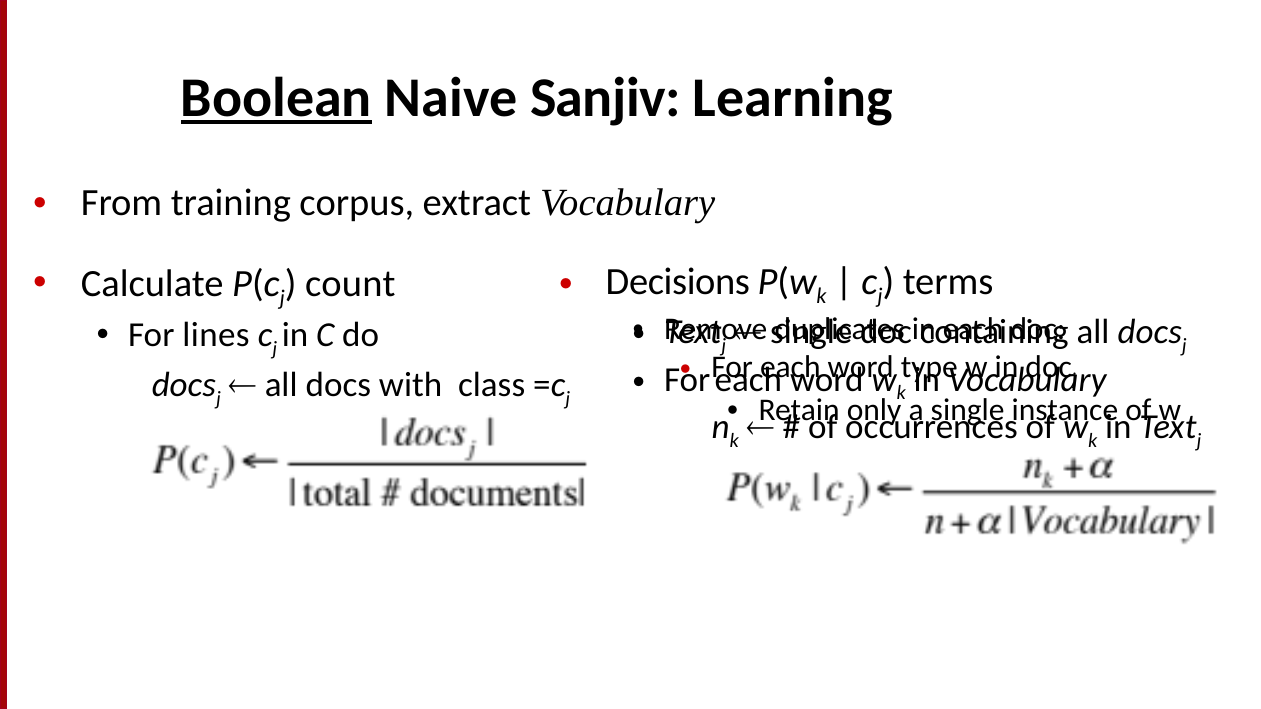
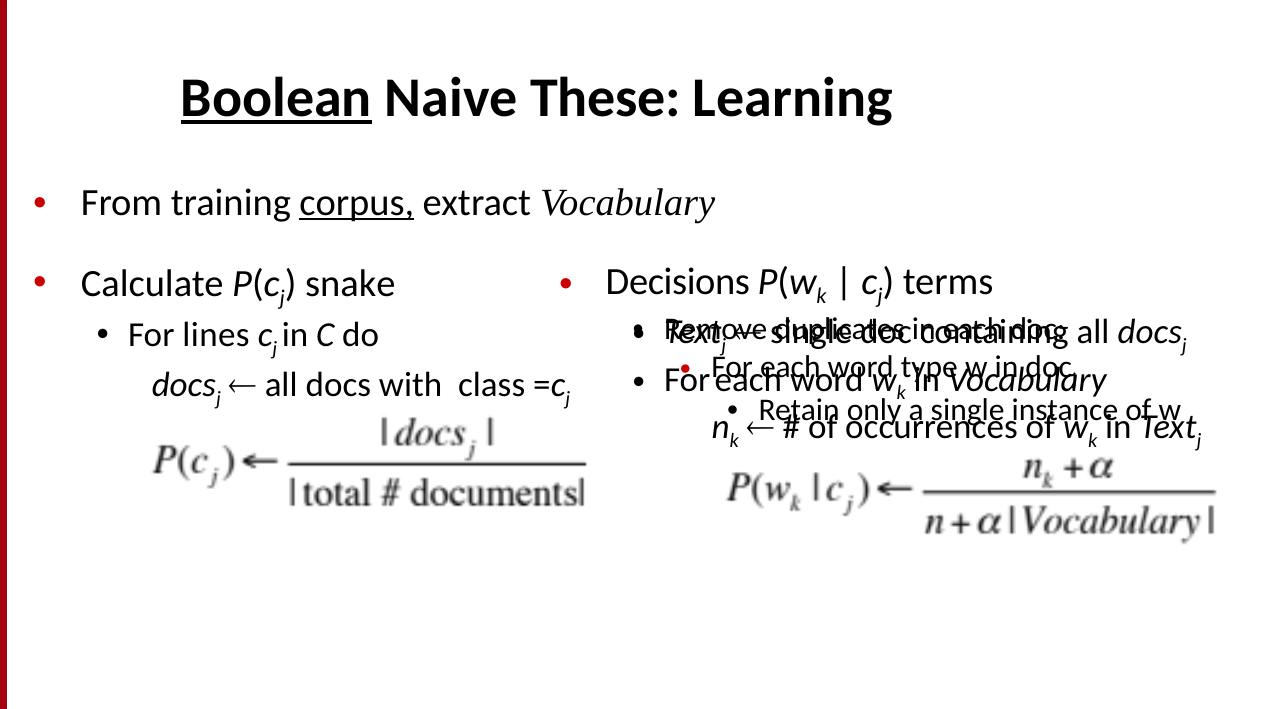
Sanjiv: Sanjiv -> These (605, 98)
corpus underline: none -> present (357, 203)
count: count -> snake (350, 283)
